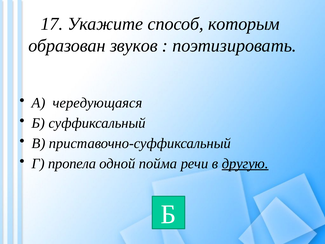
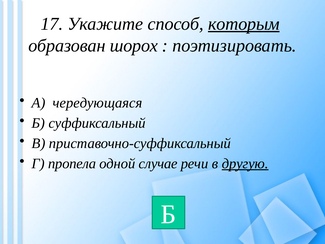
которым underline: none -> present (244, 24)
звуков: звуков -> шорох (134, 45)
пойма: пойма -> случае (158, 163)
